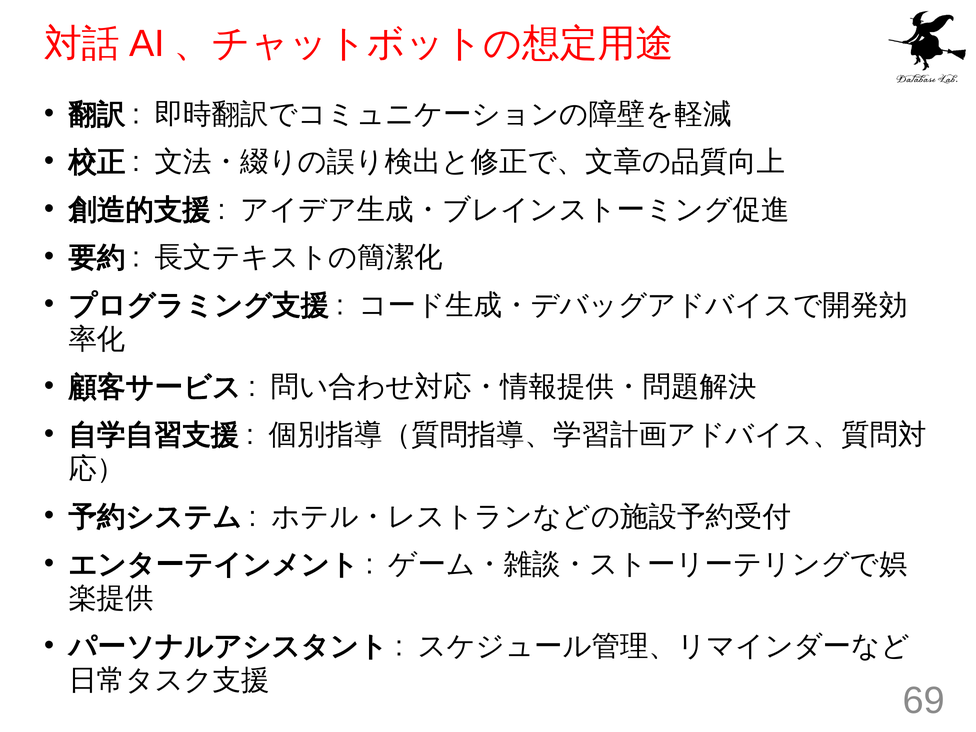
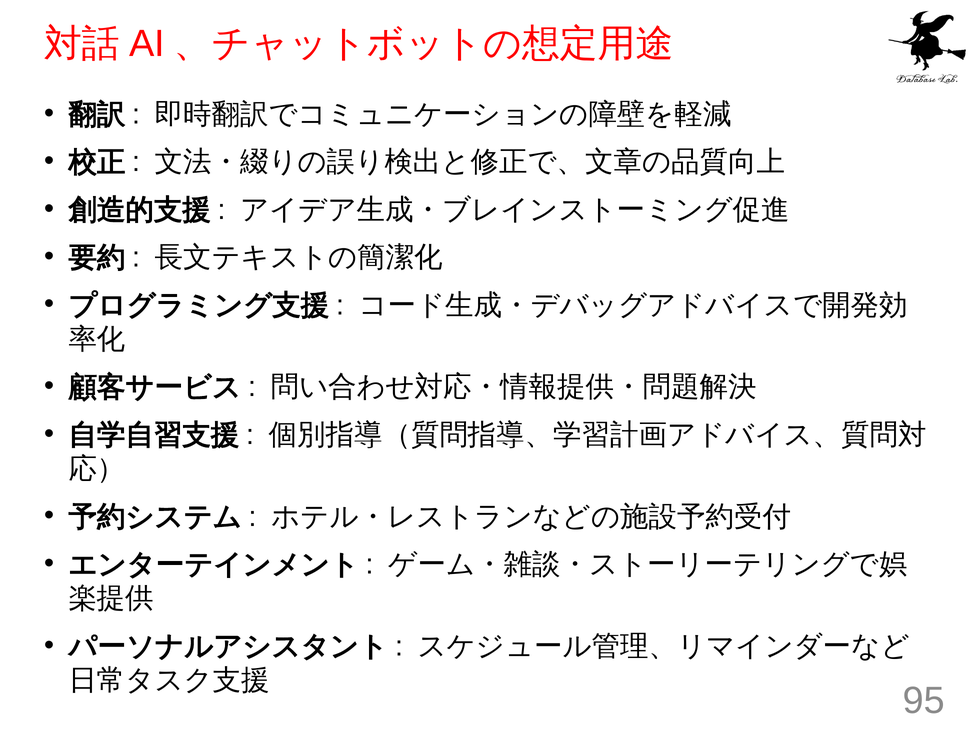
69: 69 -> 95 (924, 701)
